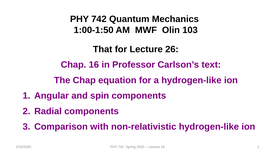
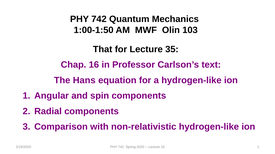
26: 26 -> 35 (172, 49)
The Chap: Chap -> Hans (84, 81)
